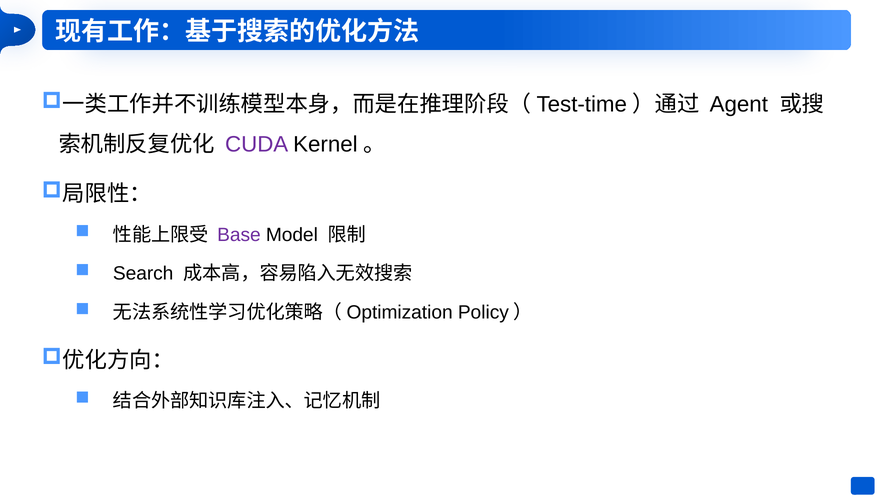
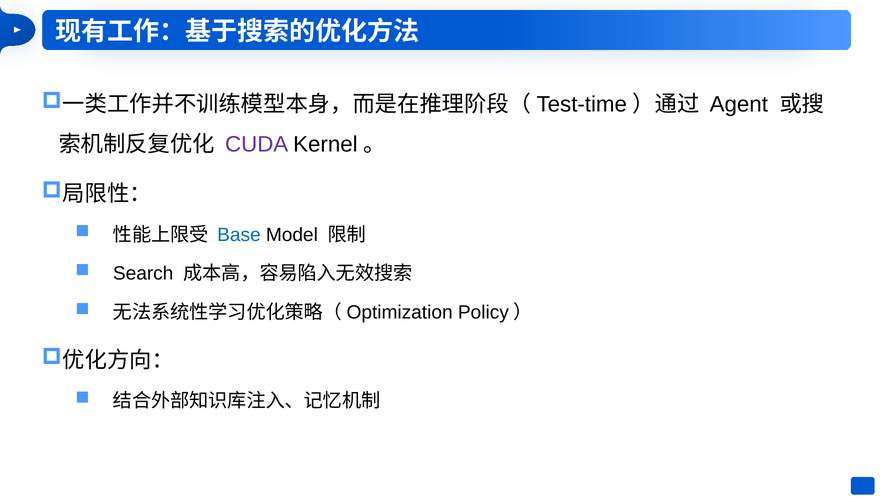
Base colour: purple -> blue (239, 235)
